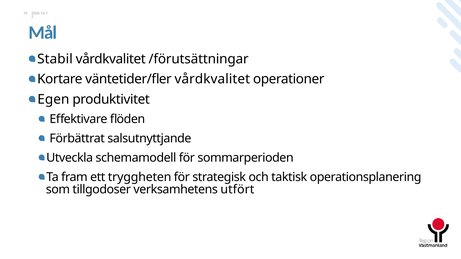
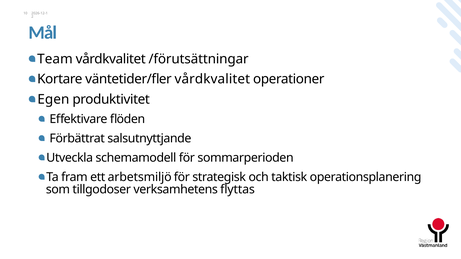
Stabil: Stabil -> Team (55, 59)
tryggheten: tryggheten -> arbetsmiljö (140, 177)
utfört: utfört -> flyttas (238, 190)
